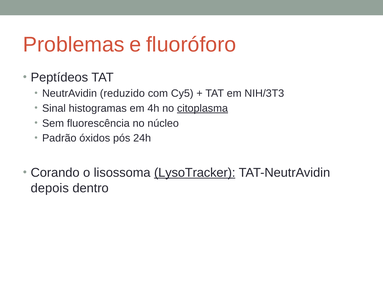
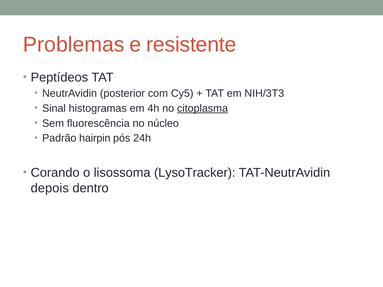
fluoróforo: fluoróforo -> resistente (191, 45)
reduzido: reduzido -> posterior (122, 94)
óxidos: óxidos -> hairpin (95, 138)
LysoTracker underline: present -> none (195, 173)
